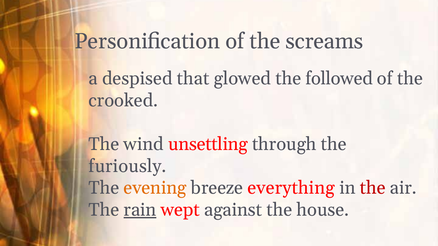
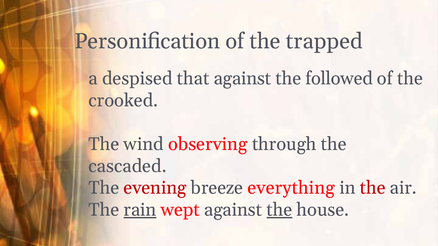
screams: screams -> trapped (324, 41)
that glowed: glowed -> against (242, 79)
unsettling: unsettling -> observing (208, 144)
furiously: furiously -> cascaded (128, 166)
evening colour: orange -> red (155, 188)
the underline: none -> present (279, 210)
